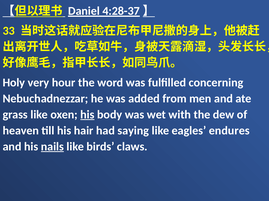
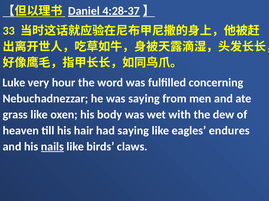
Holy: Holy -> Luke (14, 83)
was added: added -> saying (144, 99)
his underline: present -> none (87, 115)
